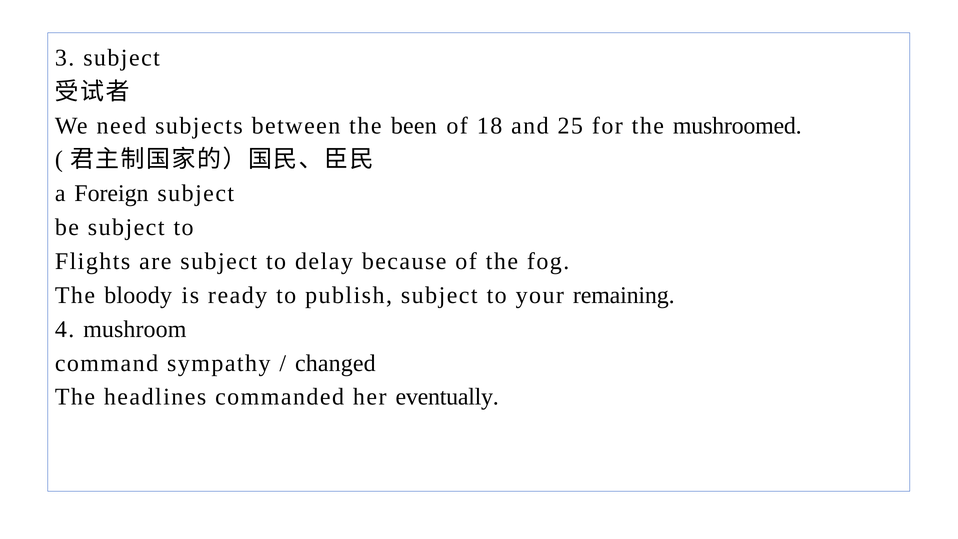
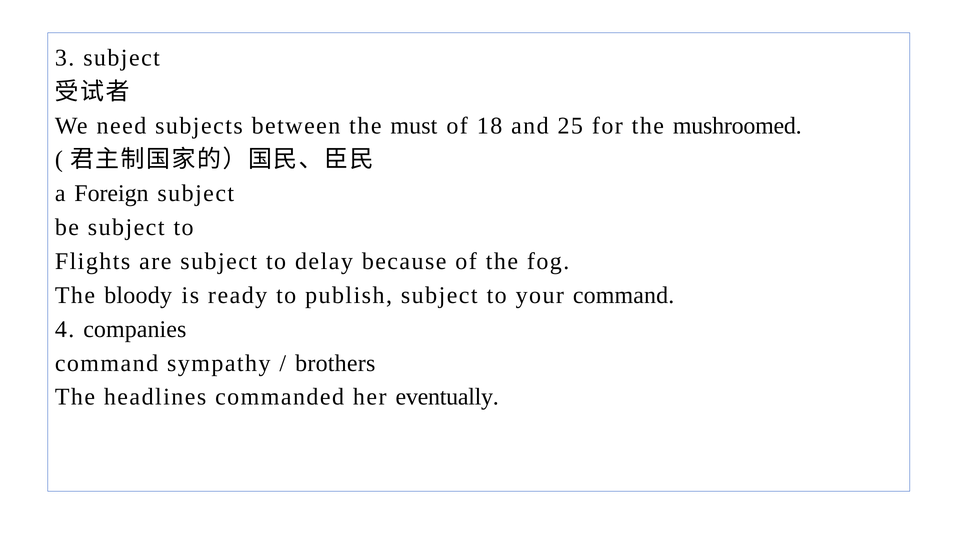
been: been -> must (414, 126)
your remaining: remaining -> command (624, 295)
mushroom: mushroom -> companies (135, 329)
changed: changed -> brothers (335, 363)
